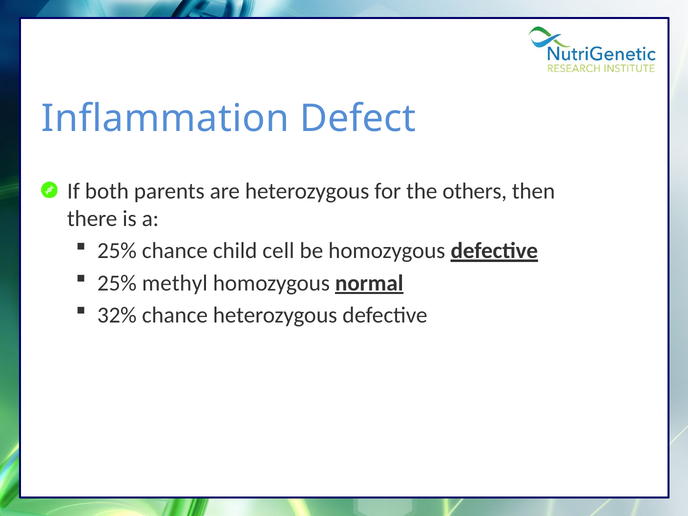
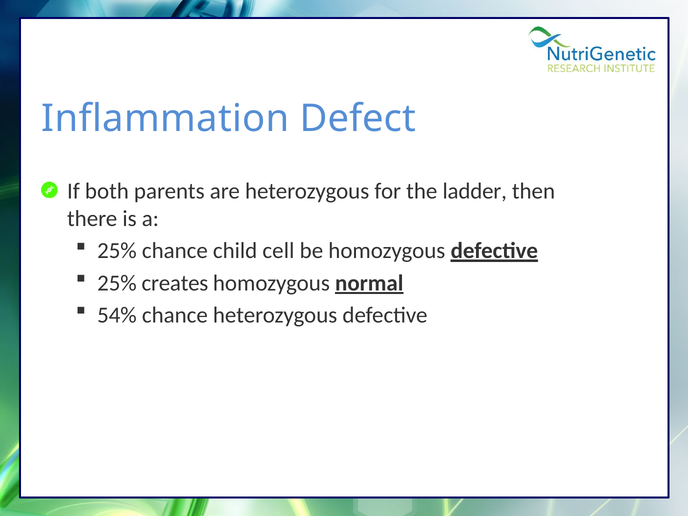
others: others -> ladder (475, 191)
methyl: methyl -> creates (175, 283)
32%: 32% -> 54% (117, 315)
